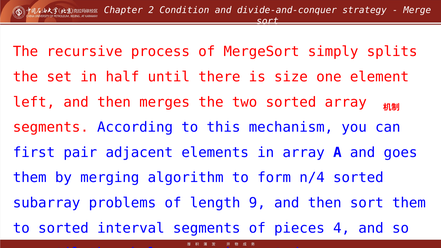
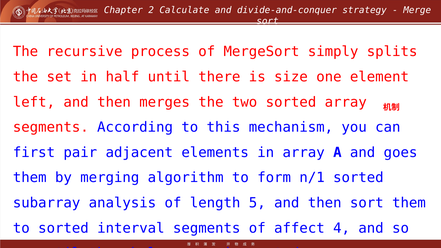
Condition: Condition -> Calculate (184, 10)
n/4: n/4 -> n/1 (312, 178)
problems: problems -> analysis (122, 203)
9: 9 -> 5 (257, 203)
pieces: pieces -> affect (299, 228)
